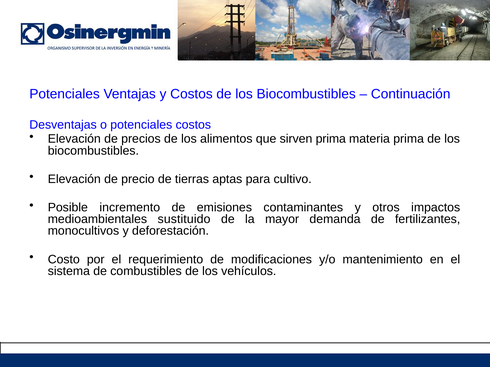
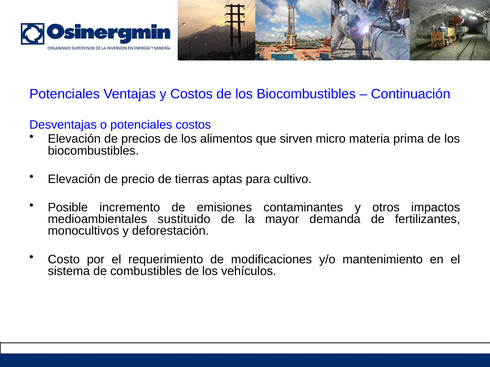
sirven prima: prima -> micro (331, 139)
